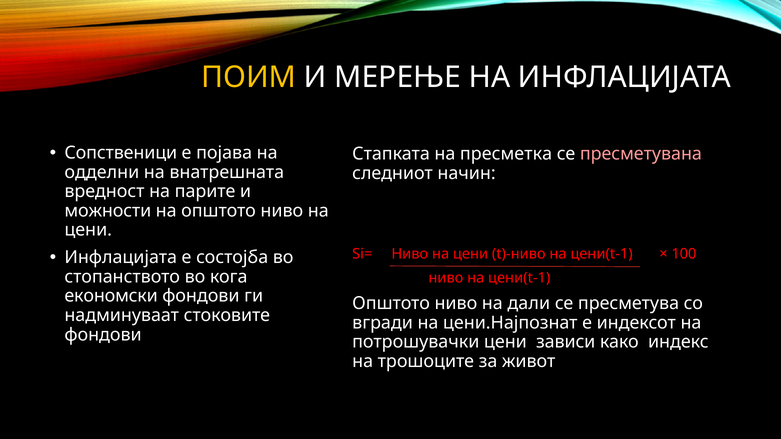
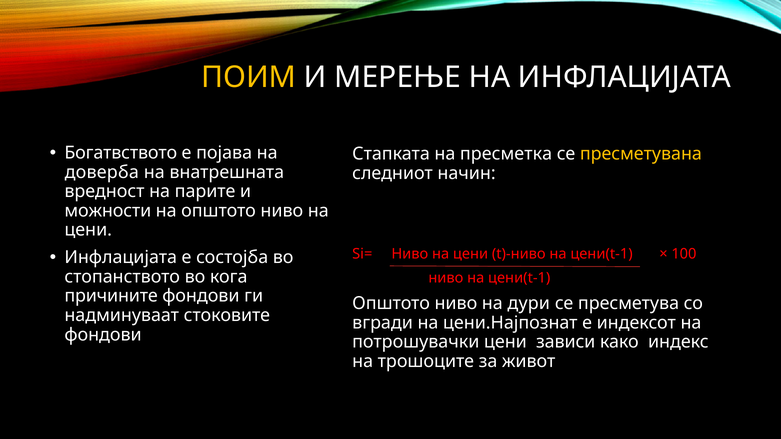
Сопственици: Сопственици -> Богатвството (121, 153)
пресметувана colour: pink -> yellow (641, 154)
одделни: одделни -> доверба (102, 172)
економски: економски -> причините (111, 296)
дали: дали -> дури (529, 304)
